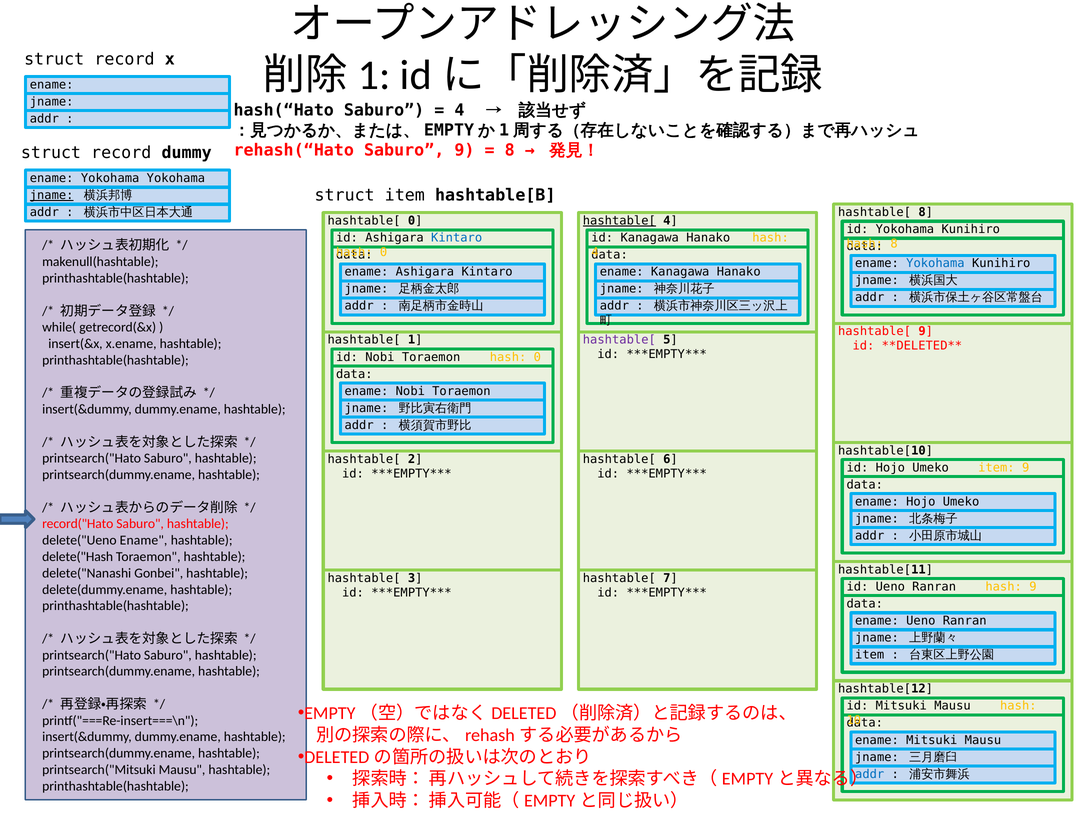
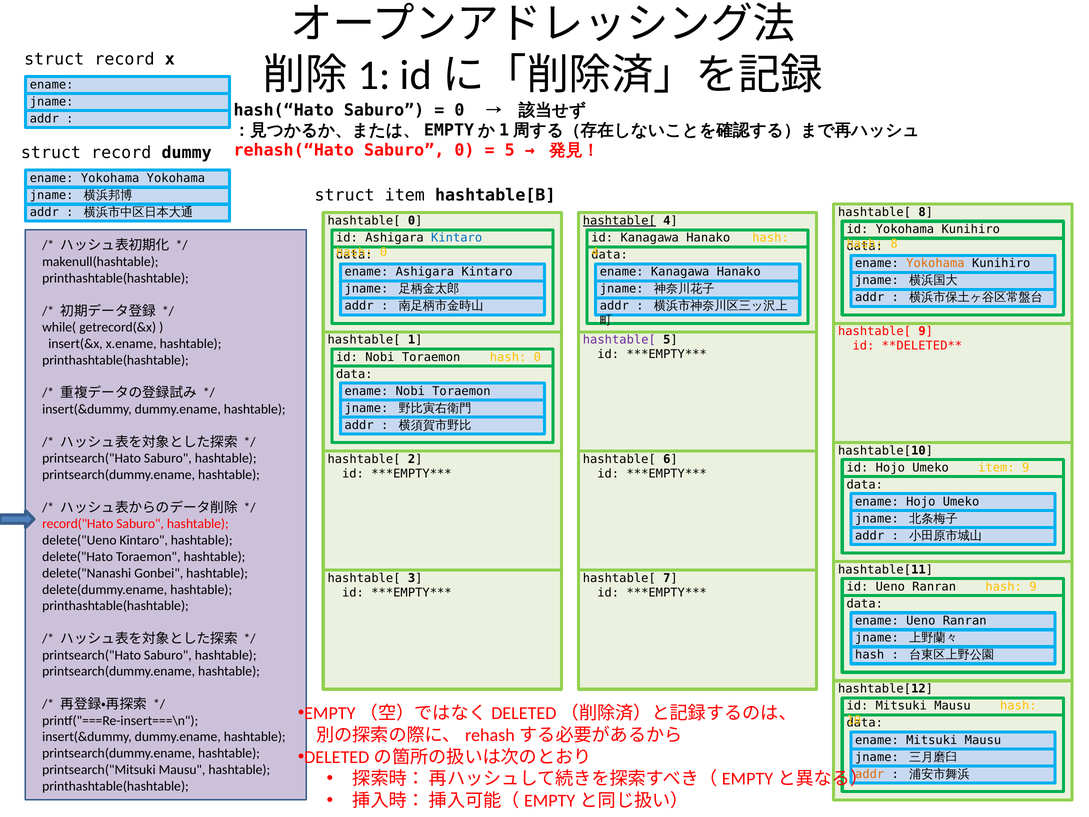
4: 4 -> 0 (459, 110)
Saburo 9: 9 -> 0 (464, 150)
8: 8 -> 5 (510, 150)
jname underline: present -> none (52, 195)
Yokohama colour: blue -> orange (935, 263)
delete("Ueno Ename: Ename -> Kintaro (144, 540)
delete("Hash: delete("Hash -> delete("Hato (78, 557)
item: item -> hash (870, 655)
addr colour: blue -> orange (870, 774)
